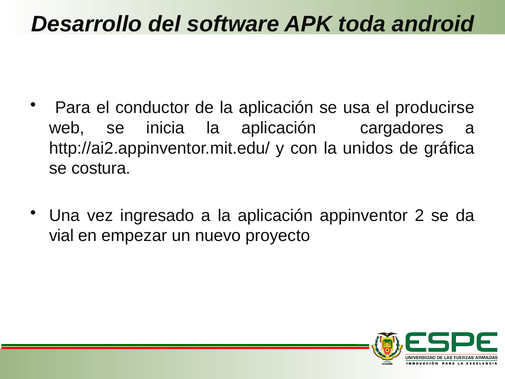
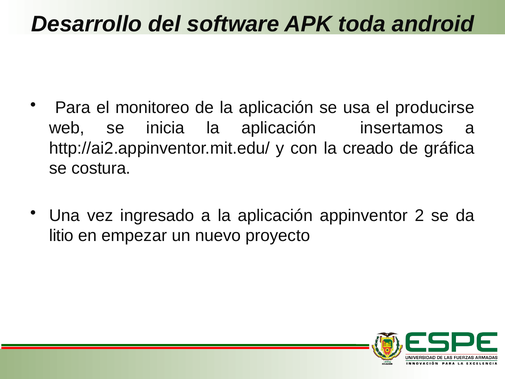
conductor: conductor -> monitoreo (152, 108)
cargadores: cargadores -> insertamos (402, 128)
unidos: unidos -> creado (368, 148)
vial: vial -> litio (61, 236)
